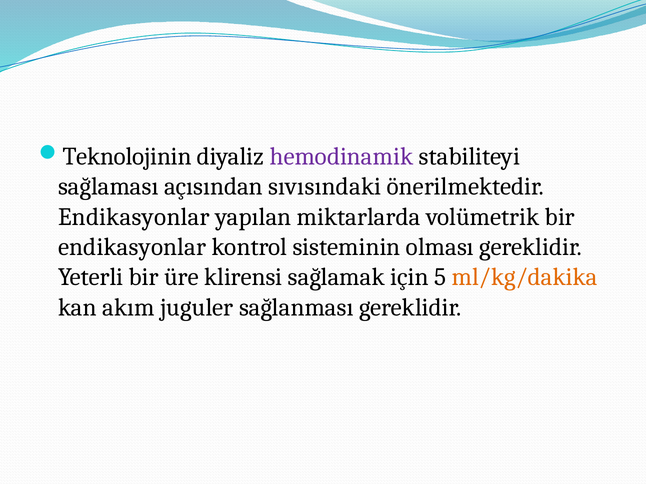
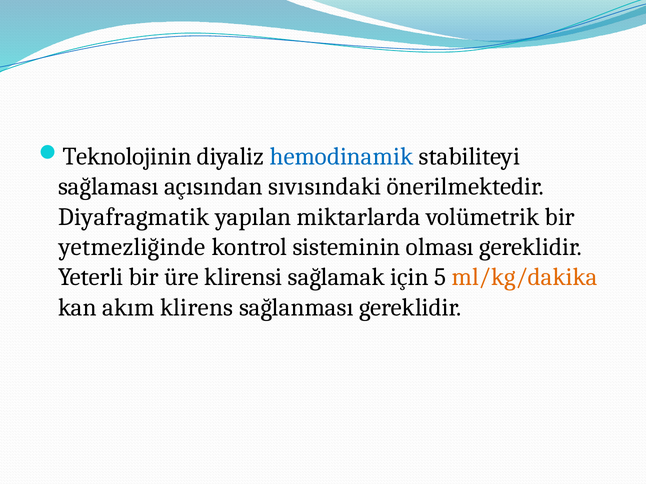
hemodinamik colour: purple -> blue (341, 157)
Endikasyonlar: Endikasyonlar -> Diyafragmatik (134, 217)
endikasyonlar: endikasyonlar -> yetmezliğinde (132, 247)
juguler: juguler -> klirens (197, 308)
